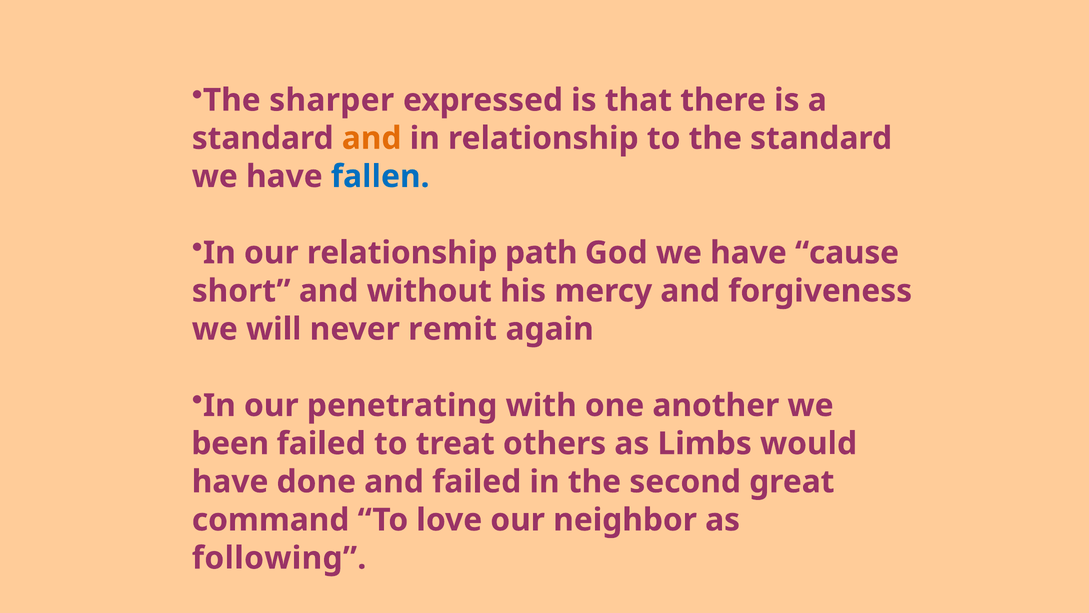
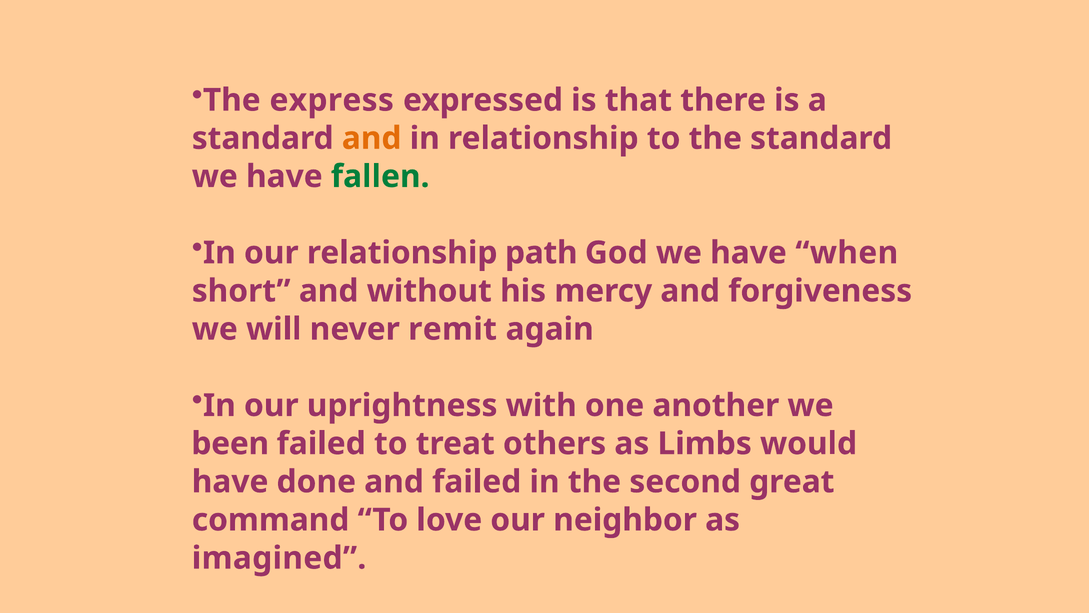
sharper: sharper -> express (332, 100)
fallen colour: blue -> green (380, 176)
cause: cause -> when (847, 253)
penetrating: penetrating -> uprightness (402, 405)
following: following -> imagined (279, 558)
